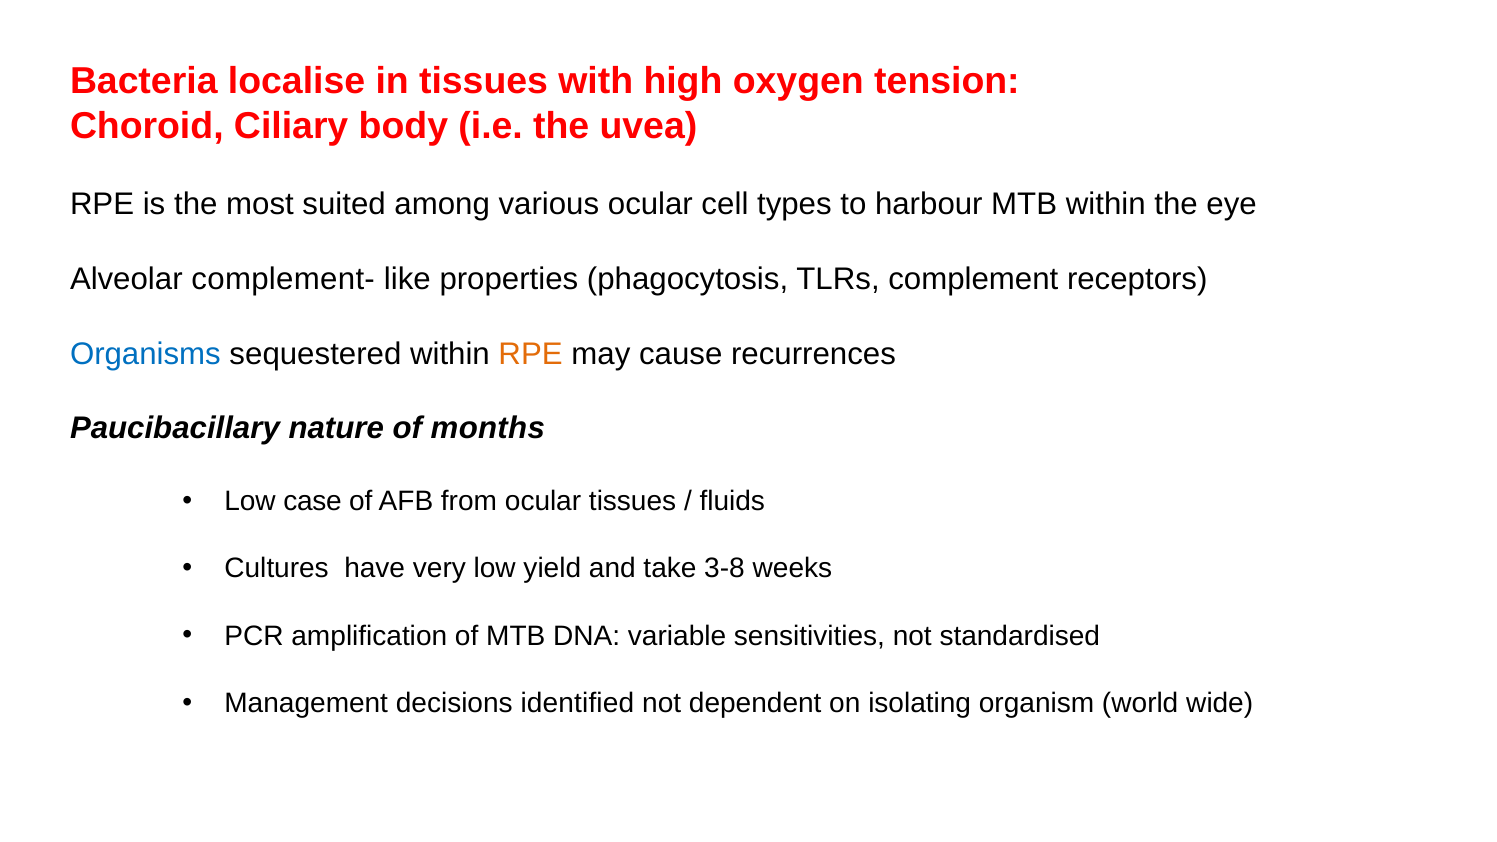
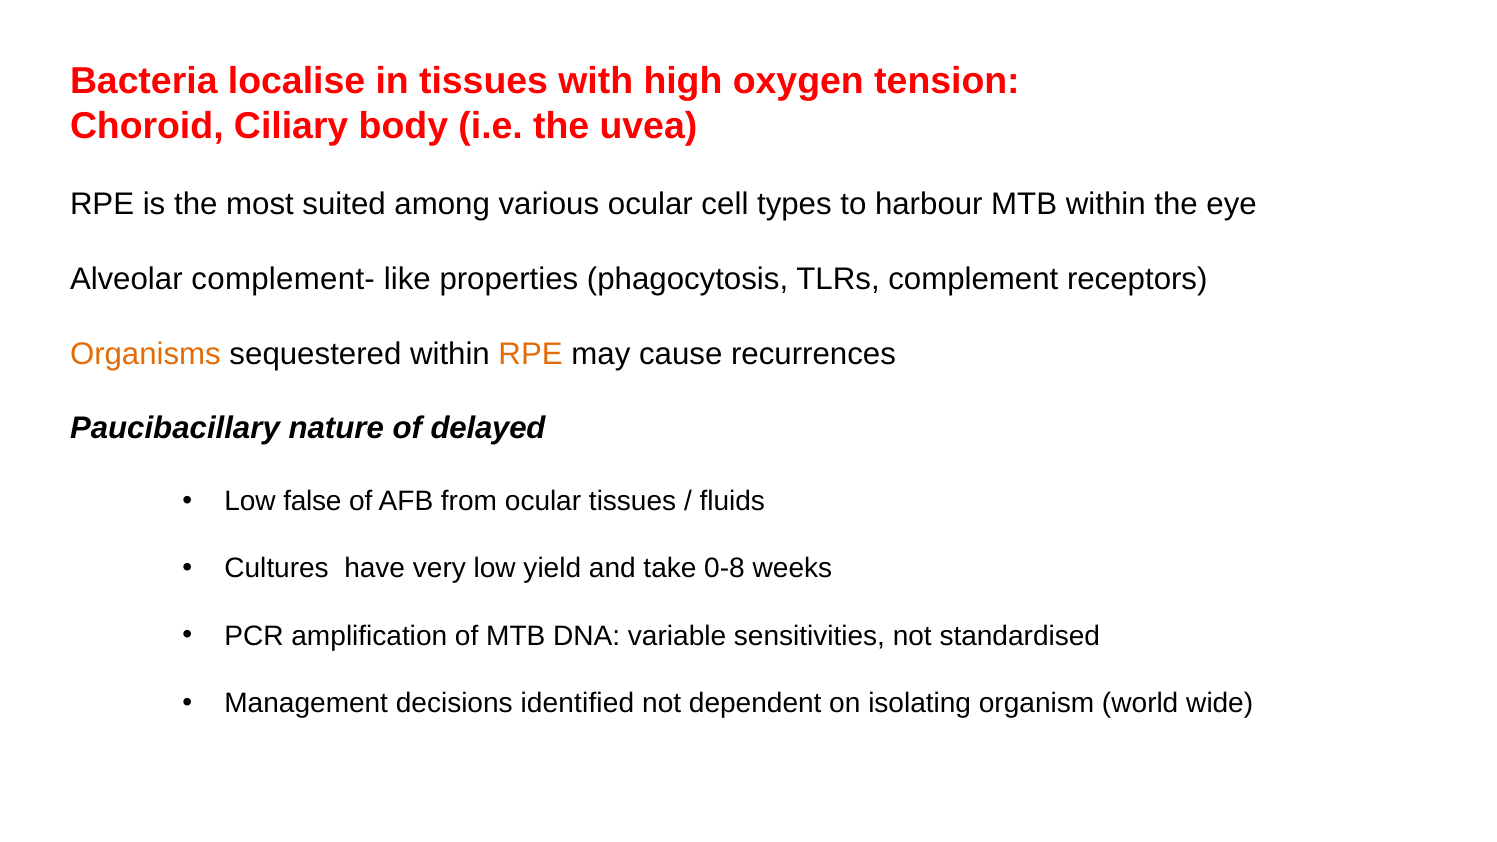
Organisms colour: blue -> orange (145, 354)
months: months -> delayed (488, 429)
case: case -> false (312, 501)
3-8: 3-8 -> 0-8 (725, 569)
